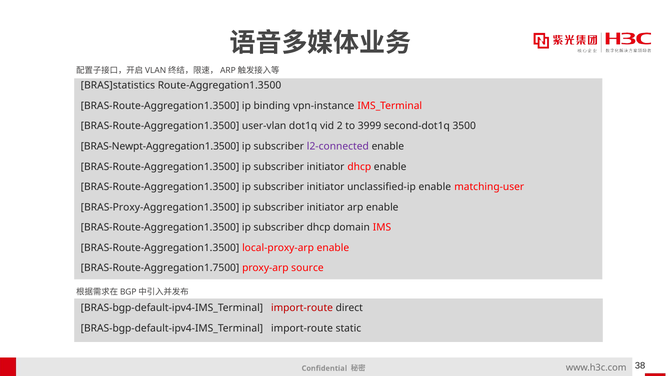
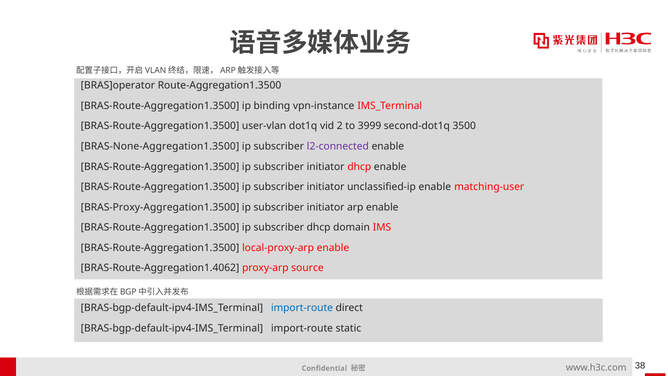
BRAS]statistics: BRAS]statistics -> BRAS]operator (118, 85)
BRAS-Newpt-Aggregation1.3500: BRAS-Newpt-Aggregation1.3500 -> BRAS-None-Aggregation1.3500 (160, 146)
BRAS-Route-Aggregation1.7500: BRAS-Route-Aggregation1.7500 -> BRAS-Route-Aggregation1.4062 (160, 268)
import-route colour: red -> blue (302, 308)
